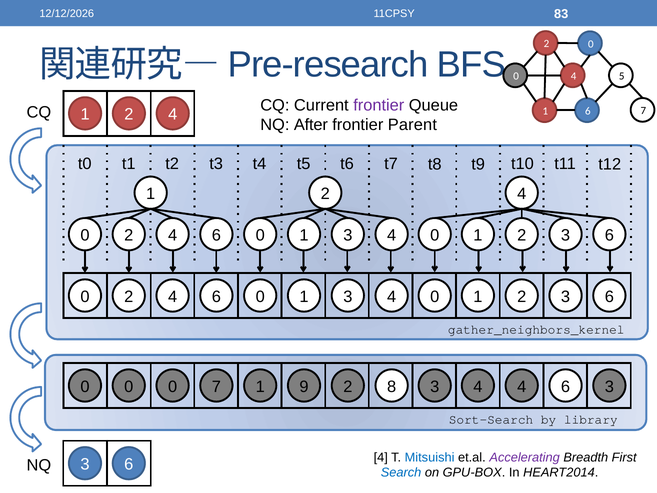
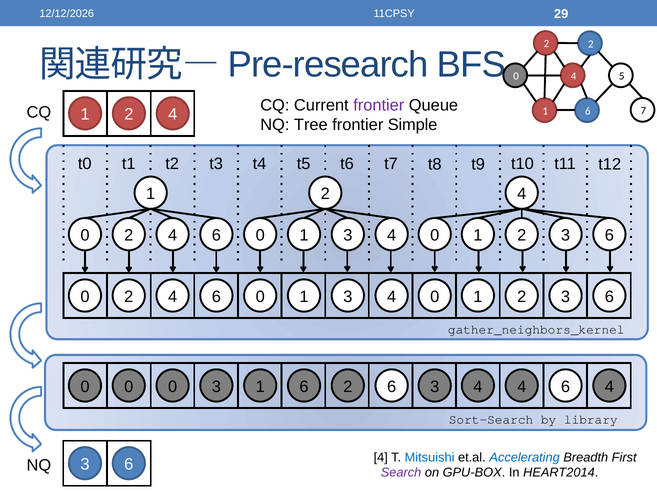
83: 83 -> 29 (561, 14)
2 0: 0 -> 2 (591, 44)
After: After -> Tree (311, 125)
Parent: Parent -> Simple (413, 125)
0 7: 7 -> 3 (216, 386)
1 9: 9 -> 6 (304, 386)
2 8: 8 -> 6 (392, 386)
6 3: 3 -> 4 (609, 386)
Accelerating colour: purple -> blue (525, 457)
Search colour: blue -> purple (401, 472)
